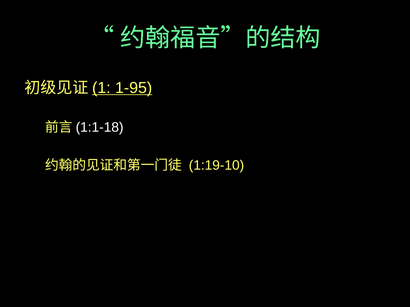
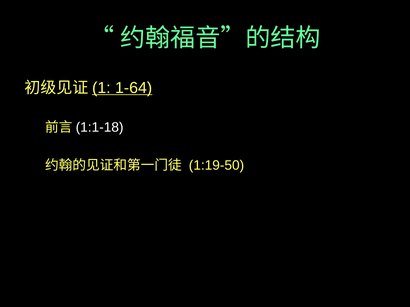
1-95: 1-95 -> 1-64 (134, 88)
1:19-10: 1:19-10 -> 1:19-50 (217, 166)
